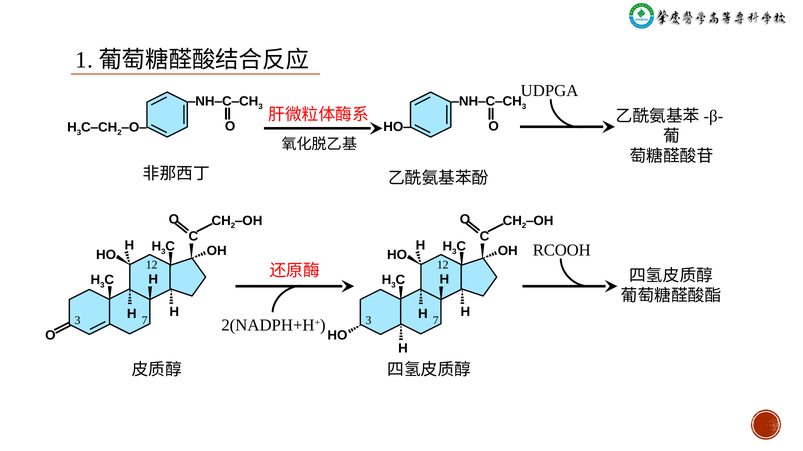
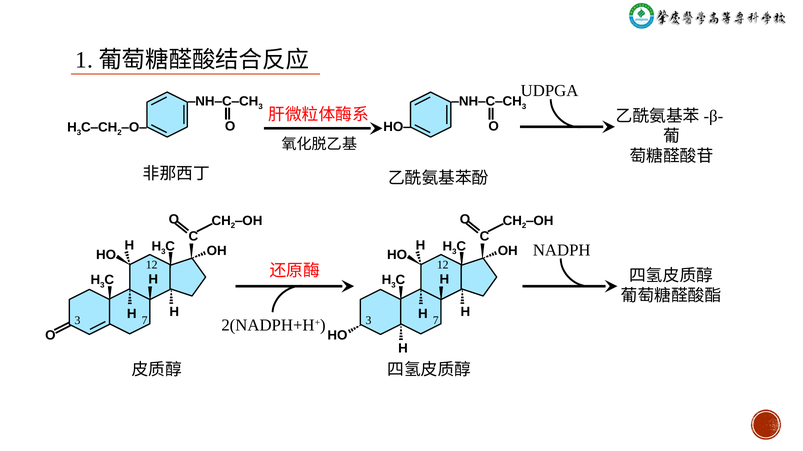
RCOOH: RCOOH -> NADPH (562, 251)
